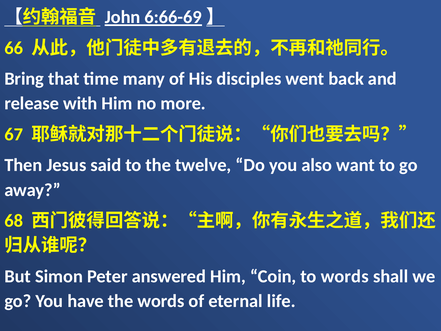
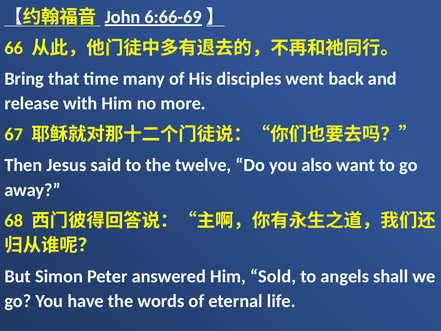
Coin: Coin -> Sold (273, 276)
to words: words -> angels (345, 276)
